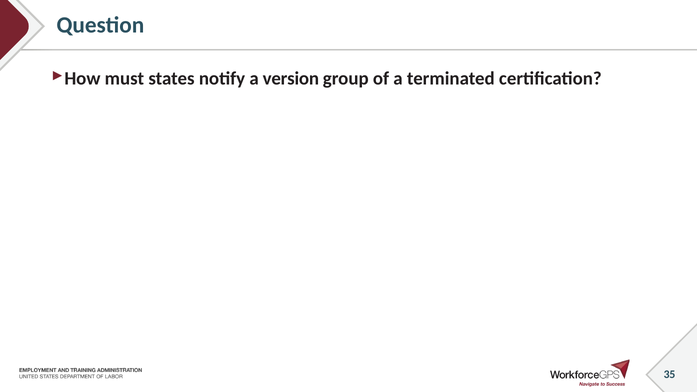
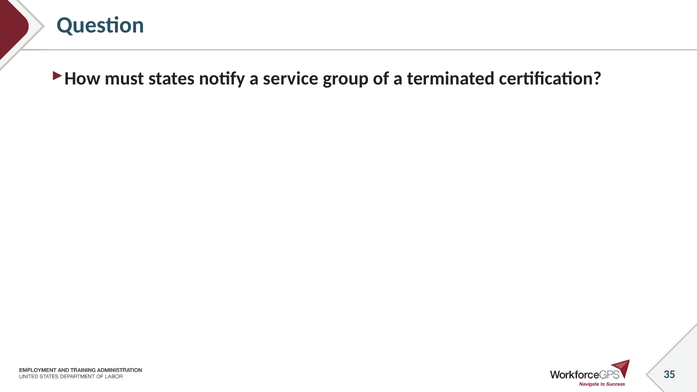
version: version -> service (291, 79)
